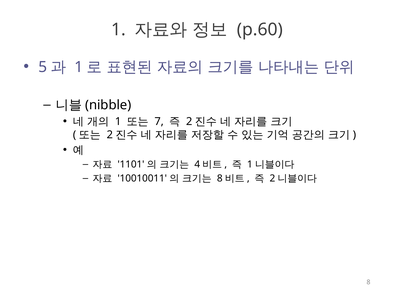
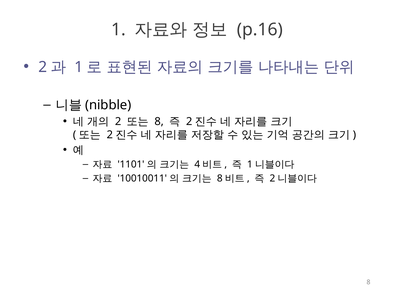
p.60: p.60 -> p.16 (260, 30)
5: 5 -> 2 (43, 67)
1: 1 -> 2 (118, 121)
7: 7 -> 8 (159, 121)
